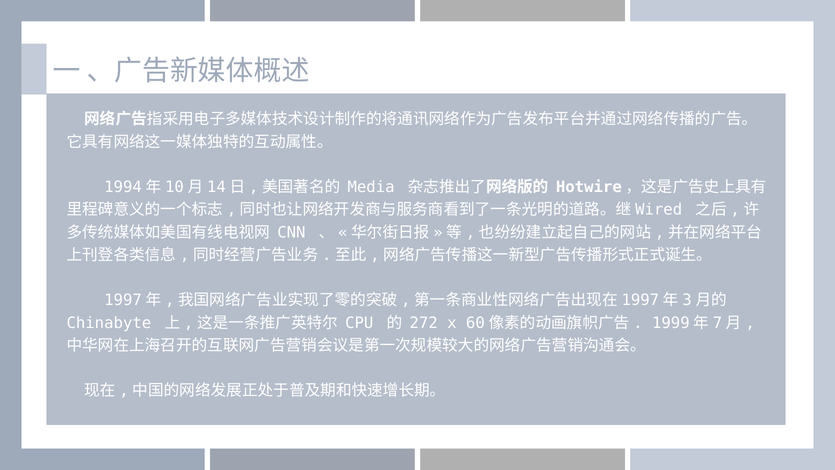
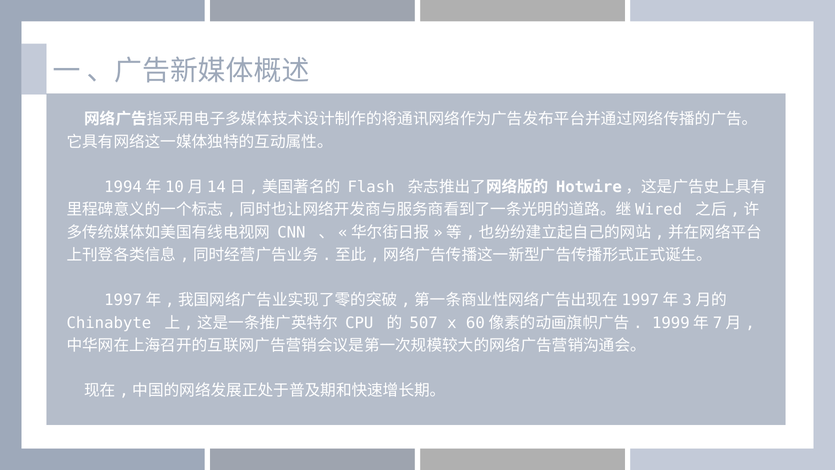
Media: Media -> Flash (371, 187)
272: 272 -> 507 (424, 323)
